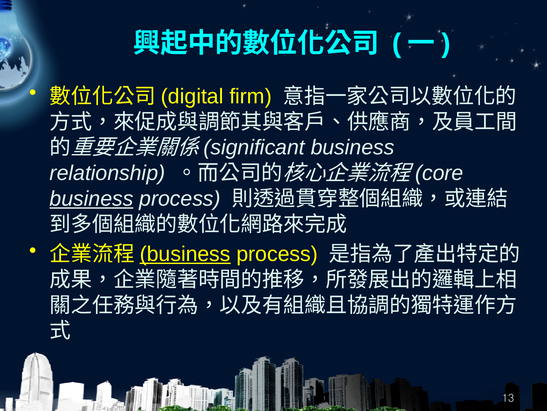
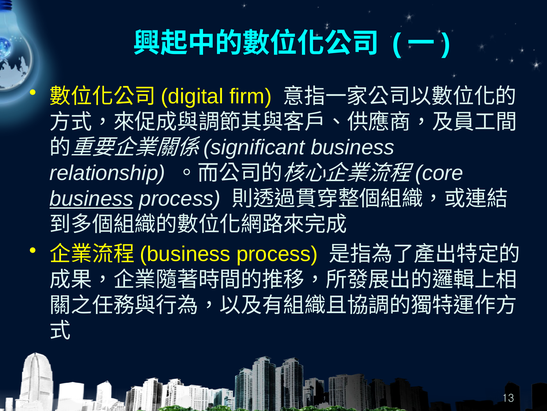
business underline: present -> none (185, 254)
